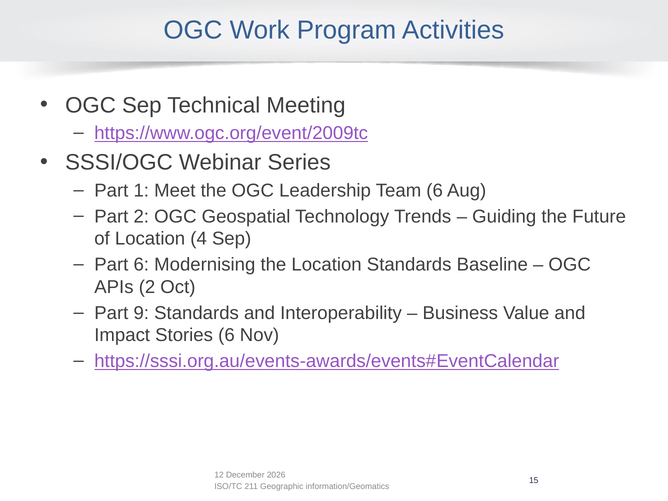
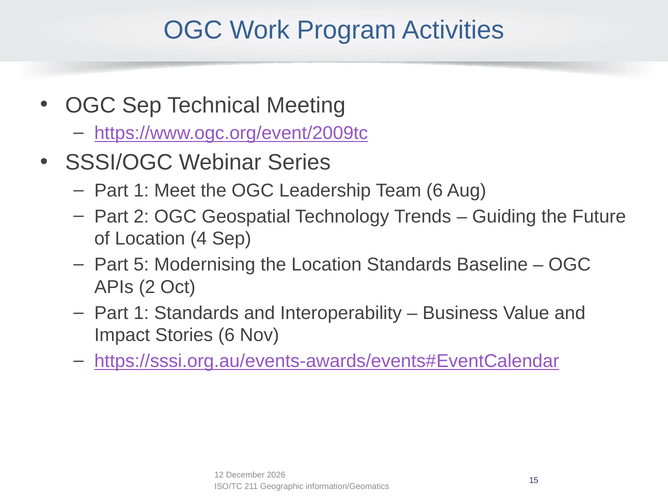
Part 6: 6 -> 5 (141, 265)
9: 9 -> 1 (141, 313)
